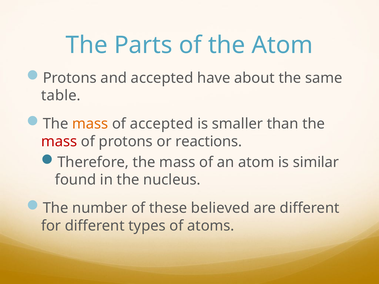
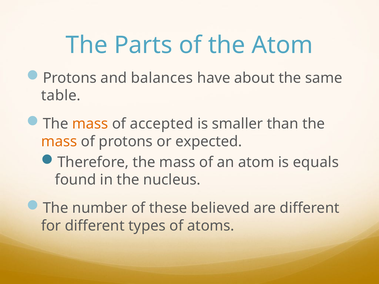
and accepted: accepted -> balances (162, 78)
mass colour: red -> orange (59, 142)
reactions: reactions -> expected (209, 142)
similar: similar -> equals (316, 162)
